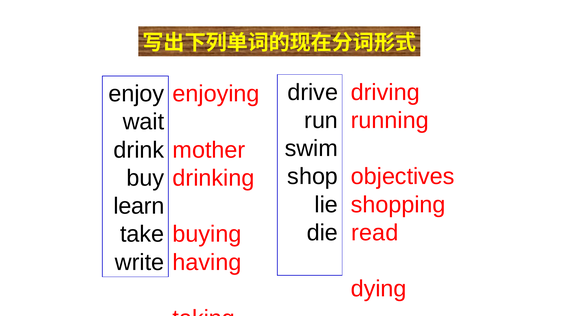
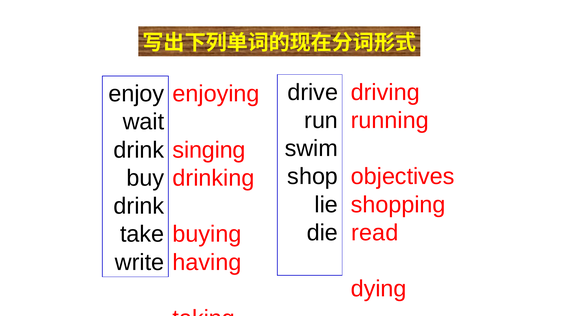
mother: mother -> singing (209, 150)
learn: learn -> drink (139, 206)
